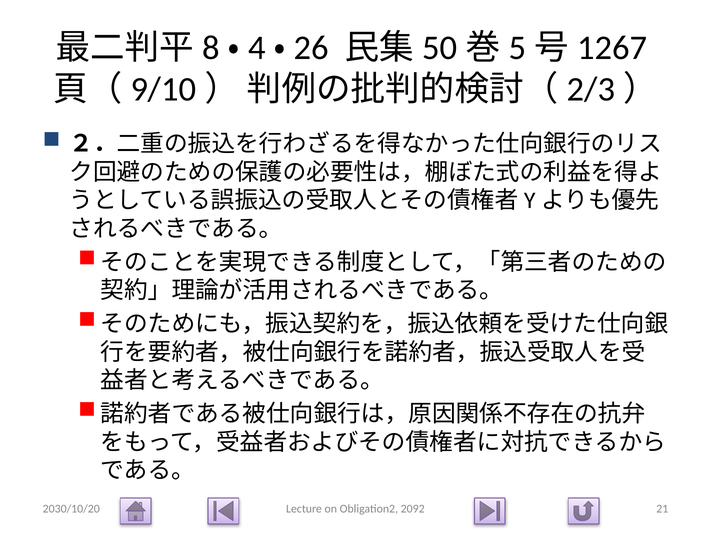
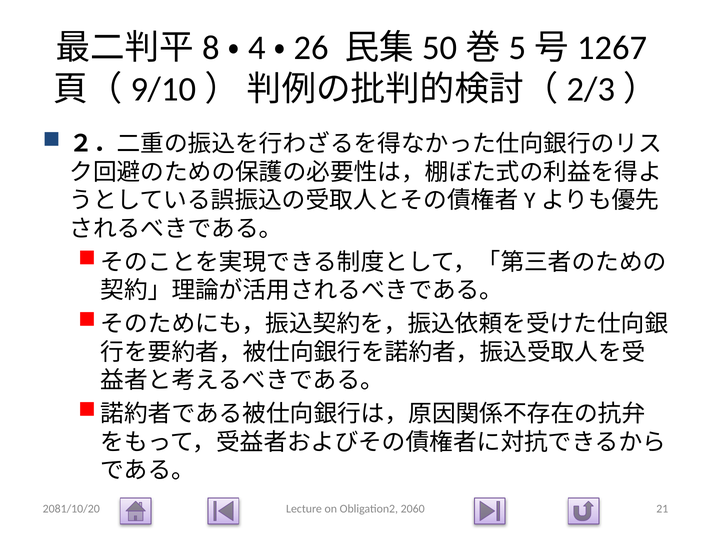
2030/10/20: 2030/10/20 -> 2081/10/20 (71, 509)
2092: 2092 -> 2060 (413, 509)
